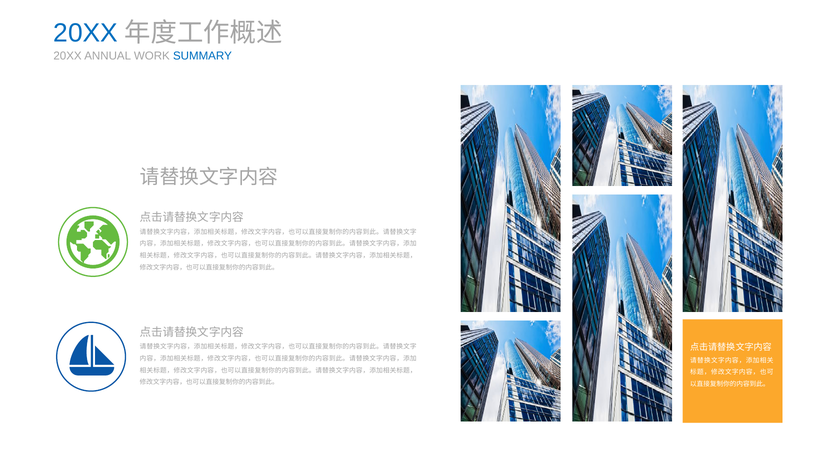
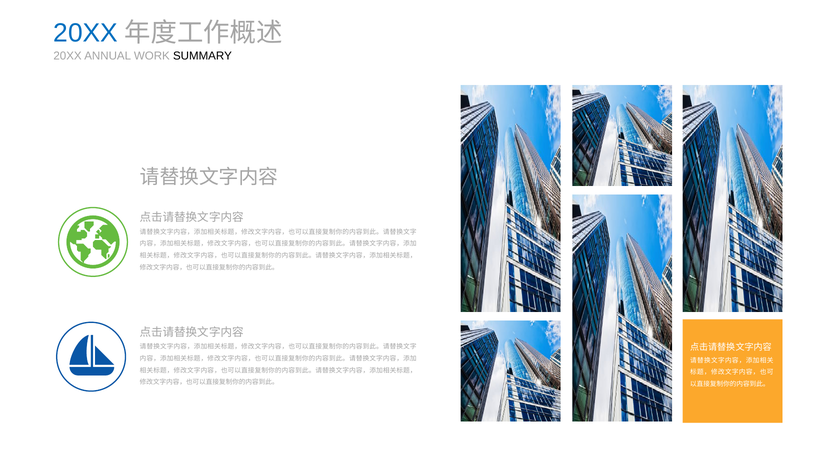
SUMMARY colour: blue -> black (202, 56)
